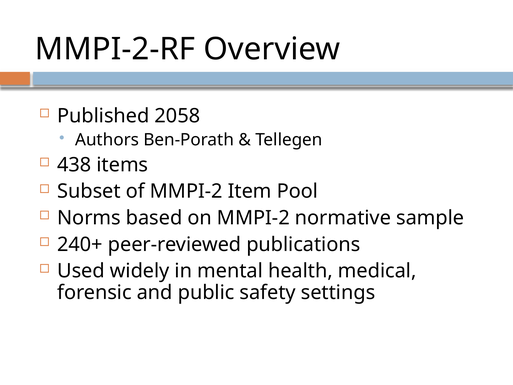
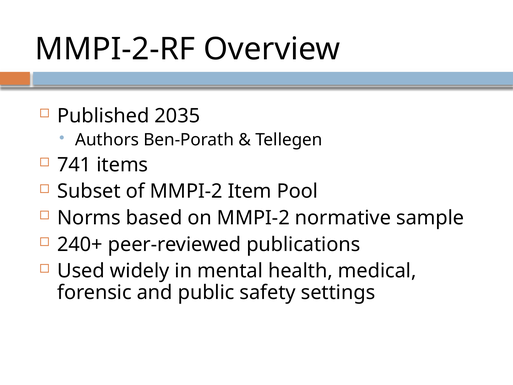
2058: 2058 -> 2035 (177, 116)
438: 438 -> 741 (74, 165)
